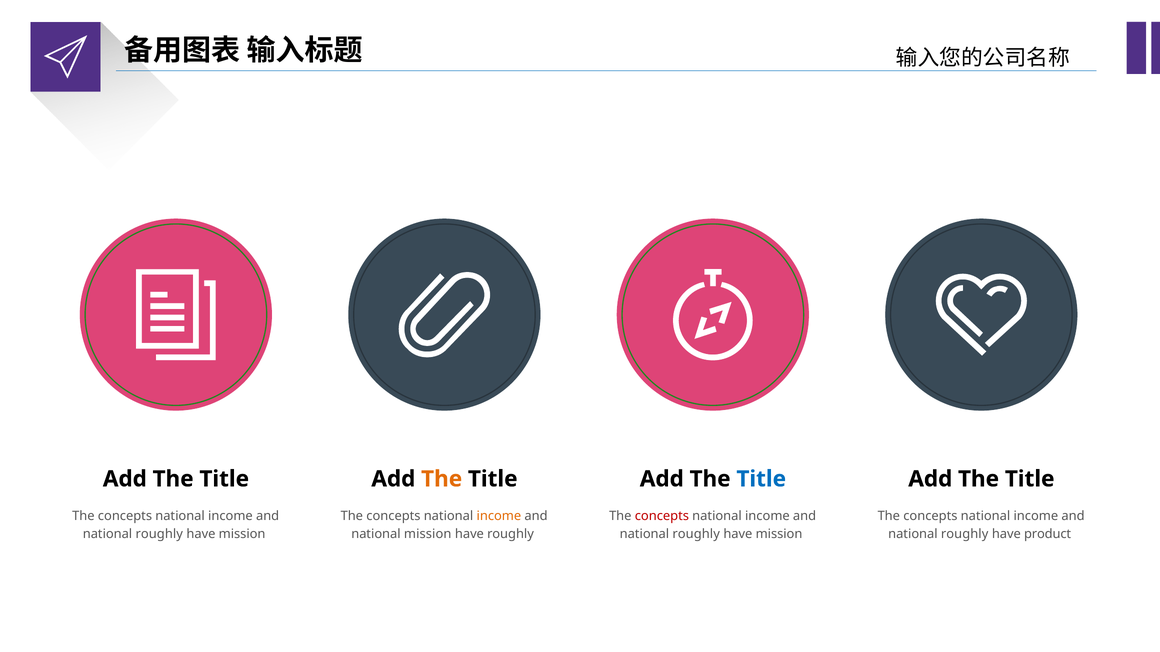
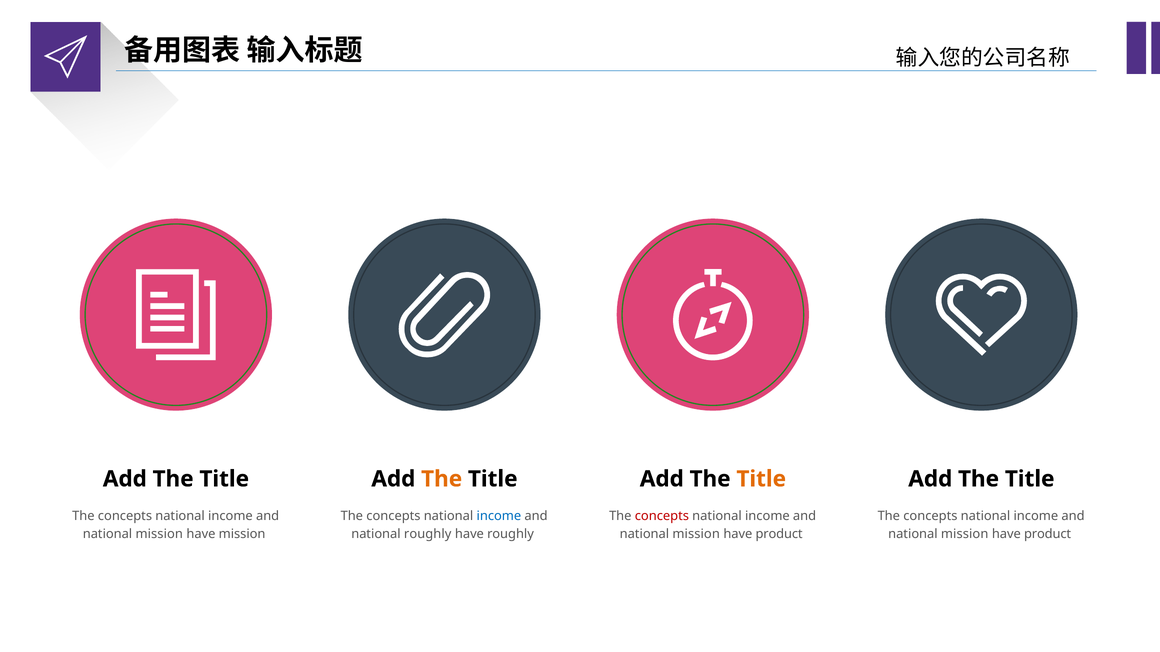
Title colour: blue -> orange (761, 479)
income colour: orange -> blue (499, 517)
roughly: roughly -> mission (159, 534)
national mission: mission -> roughly (428, 534)
roughly: roughly -> mission (696, 534)
mission: mission -> product (779, 534)
roughly: roughly -> mission (965, 534)
